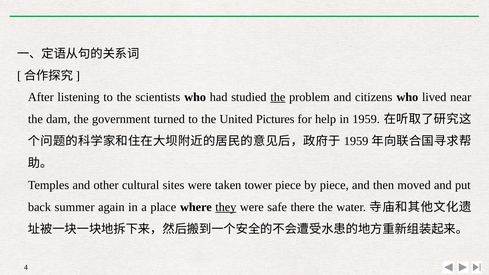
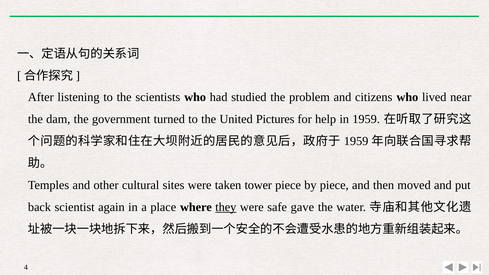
the underline: present -> none (278, 97)
summer: summer -> scientist (75, 207)
there: there -> gave (302, 207)
